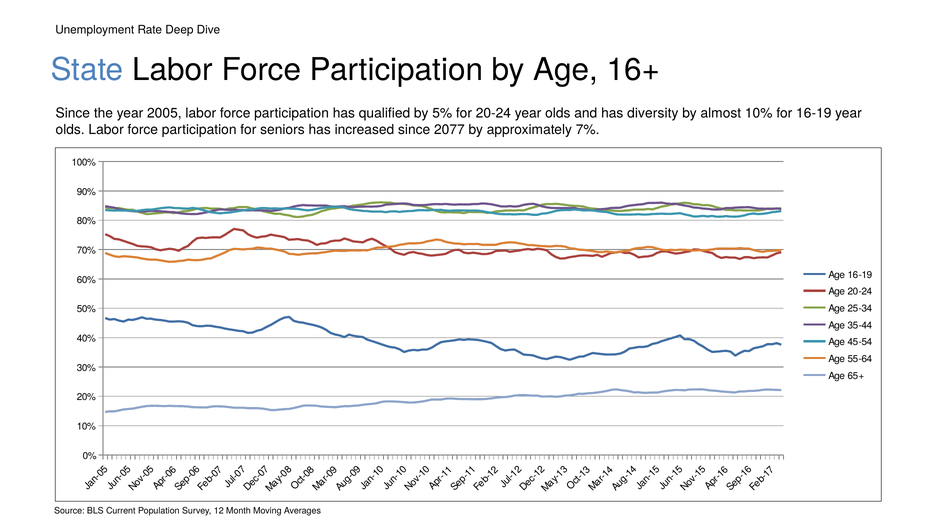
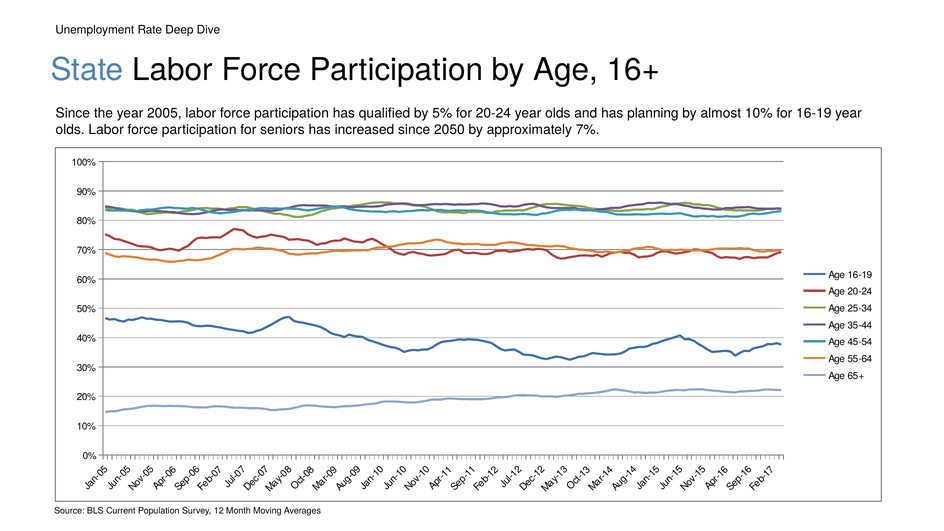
diversity: diversity -> planning (653, 113)
2077: 2077 -> 2050 (449, 130)
